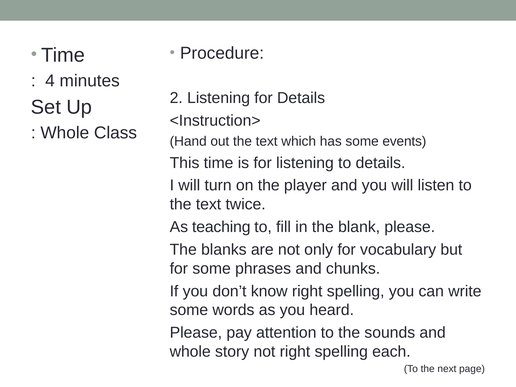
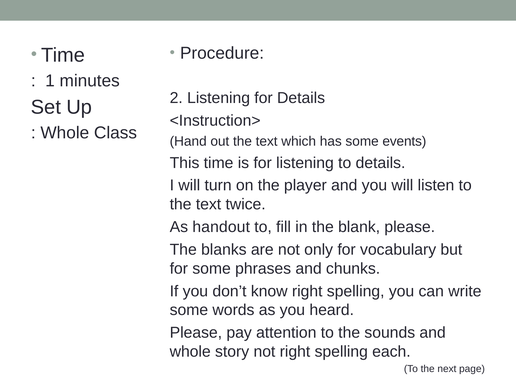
4: 4 -> 1 (50, 81)
teaching: teaching -> handout (221, 227)
